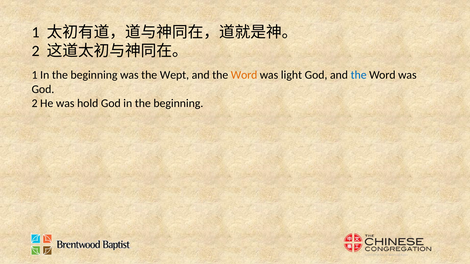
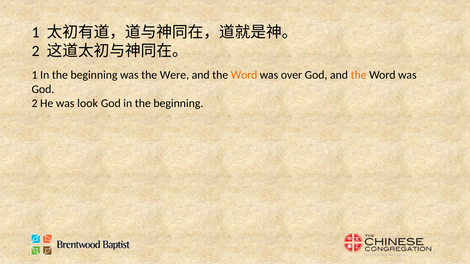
Wept: Wept -> Were (174, 75)
light: light -> over (292, 75)
the colour: blue -> orange (359, 75)
hold: hold -> look (88, 103)
